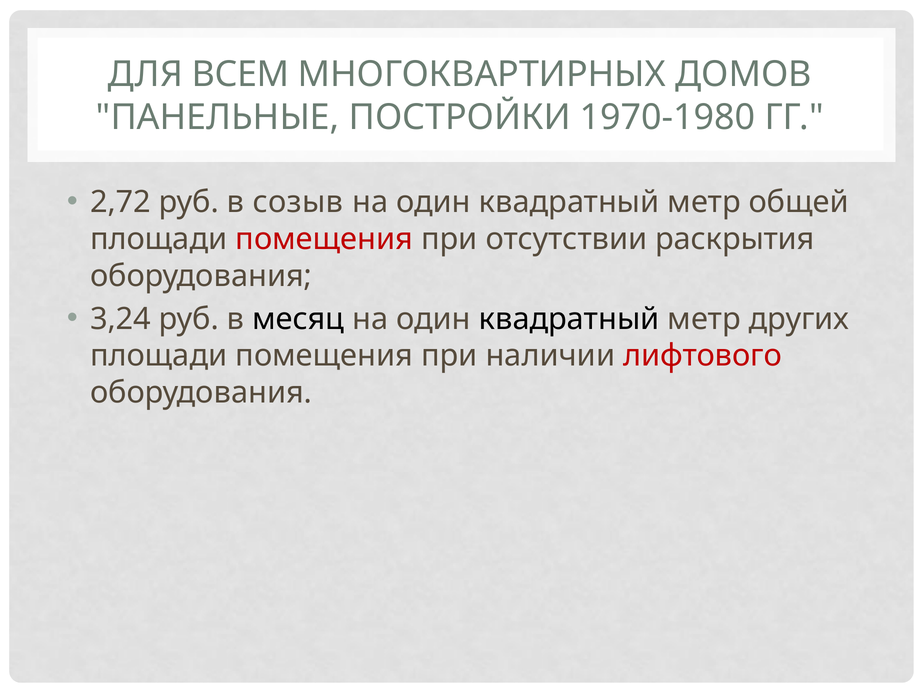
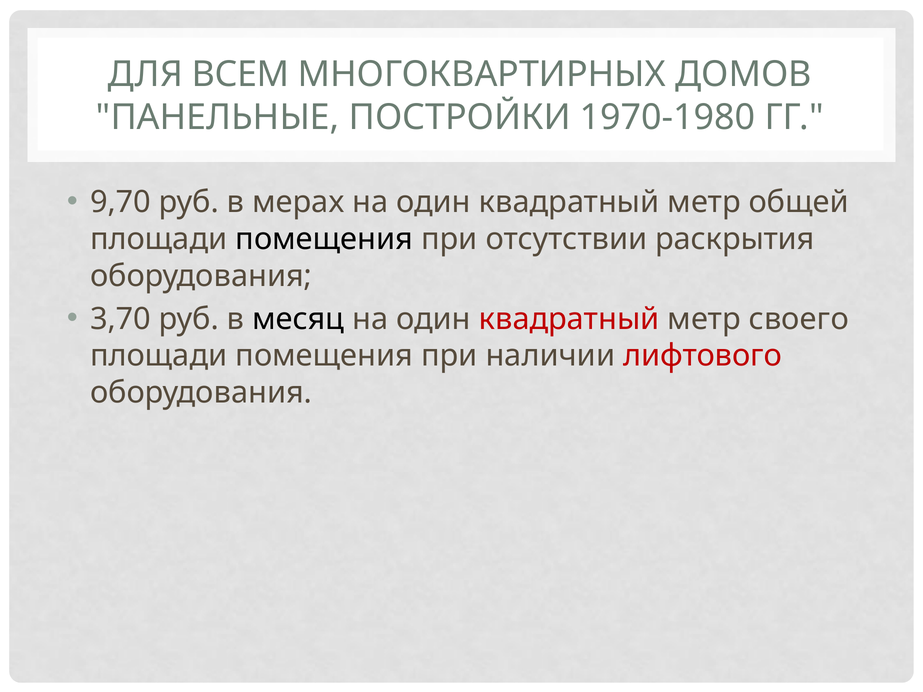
2,72: 2,72 -> 9,70 (120, 202)
созыв: созыв -> мерах (298, 202)
помещения colour: red -> black (324, 239)
3,24: 3,24 -> 3,70 (120, 319)
квадратный colour: black -> red (569, 319)
других: других -> своего (799, 319)
